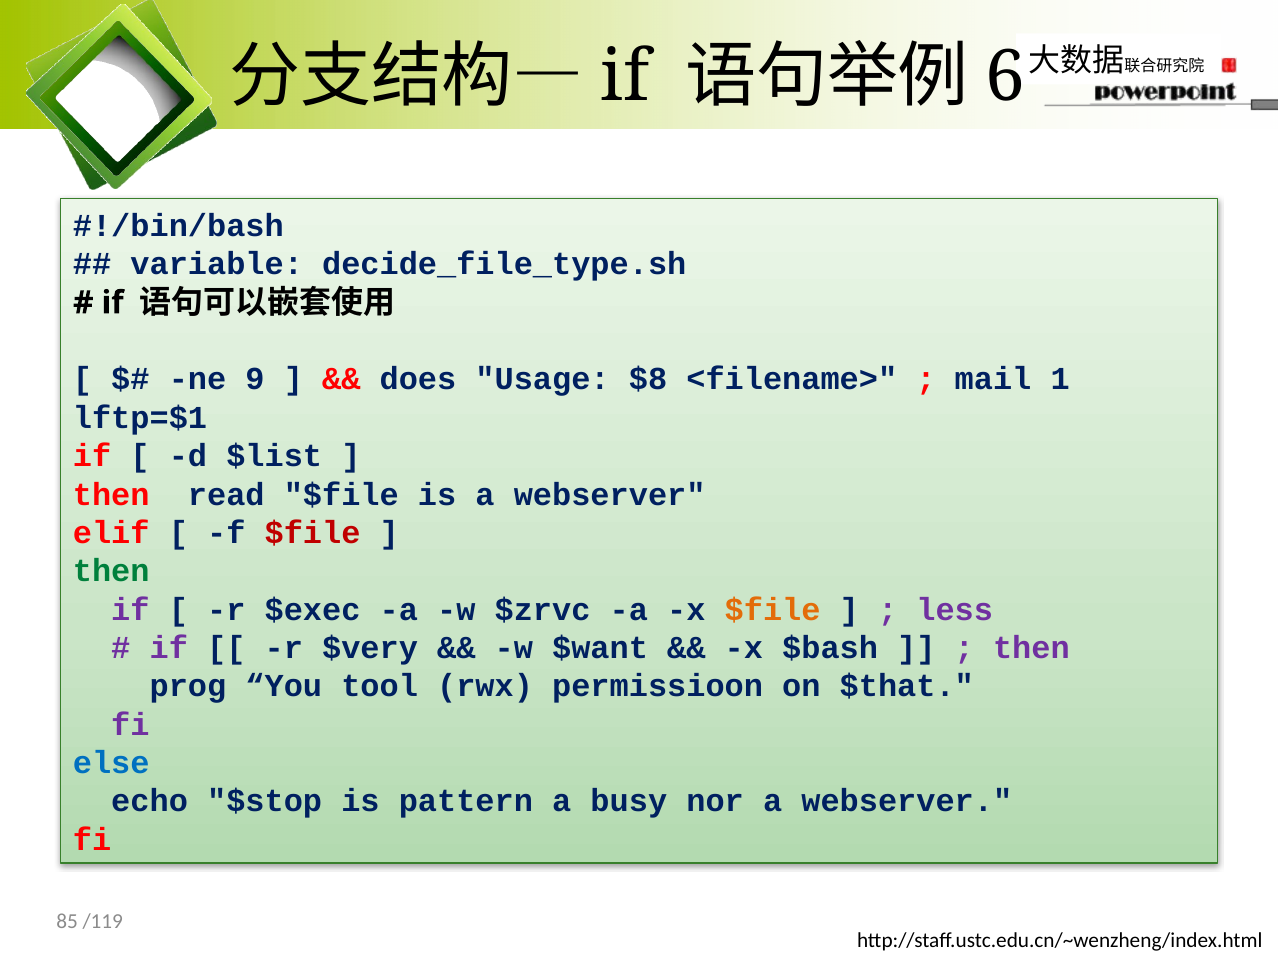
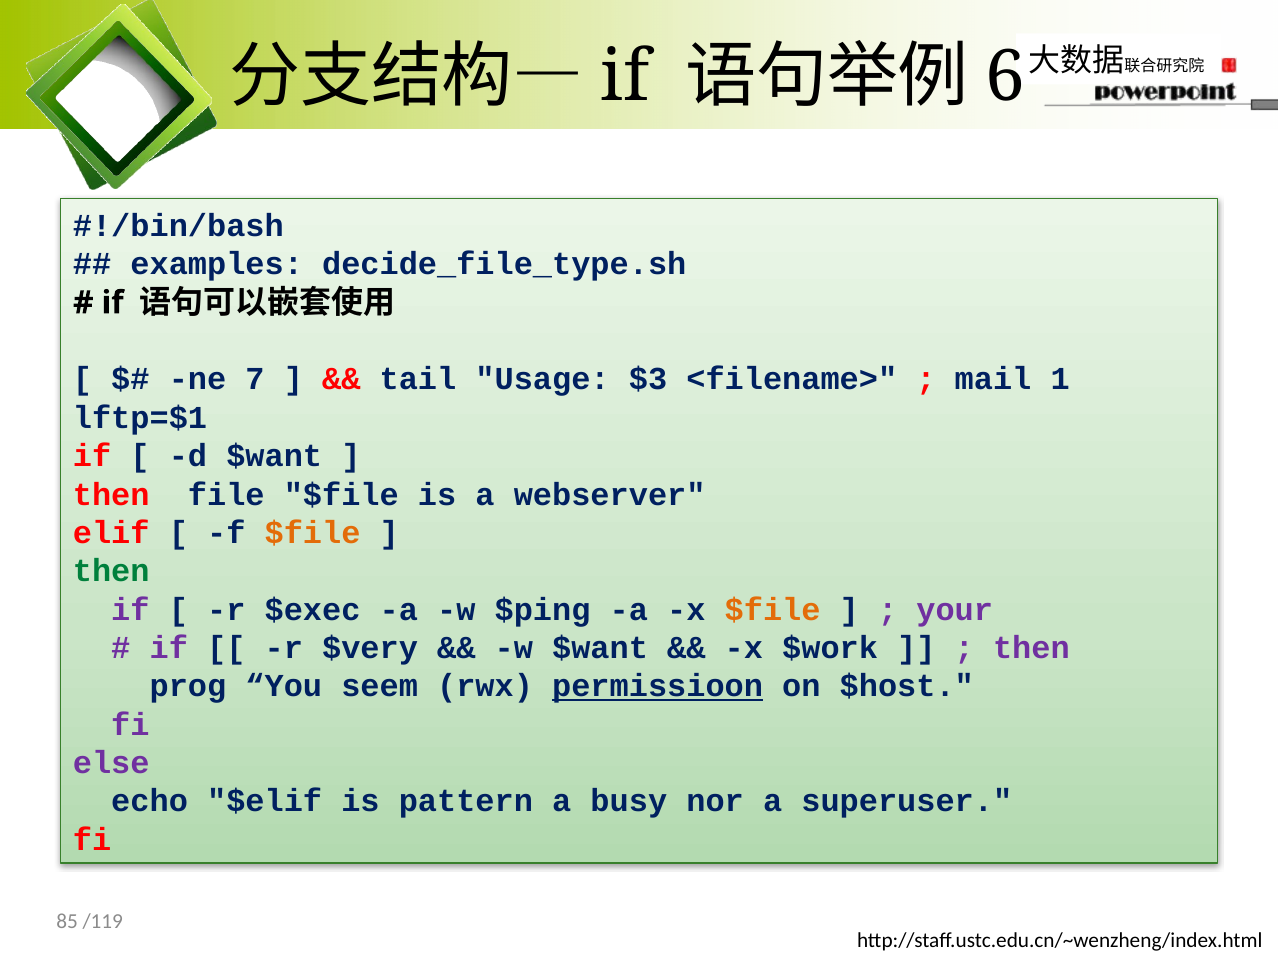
variable: variable -> examples (217, 264)
9: 9 -> 7 (255, 379)
does: does -> tail (418, 379)
$8: $8 -> $3 (648, 379)
d $list: $list -> $want (274, 456)
read: read -> file (226, 494)
$file colour: red -> orange (313, 533)
$zrvc: $zrvc -> $ping (543, 609)
less: less -> your (955, 609)
$bash: $bash -> $work (830, 648)
tool: tool -> seem (380, 686)
permissioon underline: none -> present (658, 686)
$that: $that -> $host (907, 686)
else colour: blue -> purple (111, 763)
$stop: $stop -> $elif (265, 801)
nor a webserver: webserver -> superuser (907, 801)
